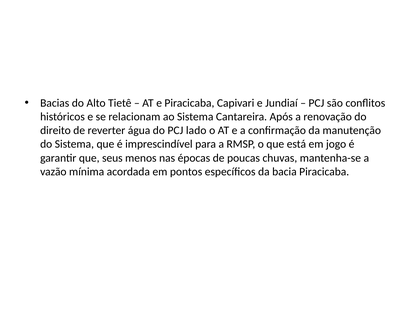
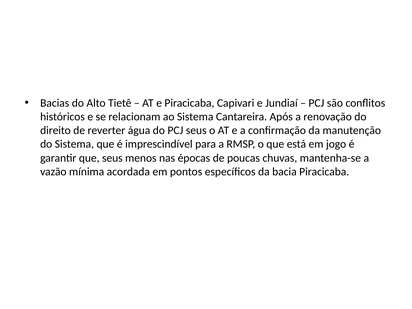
PCJ lado: lado -> seus (196, 130)
